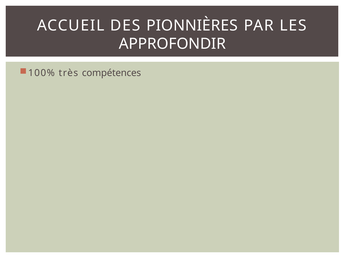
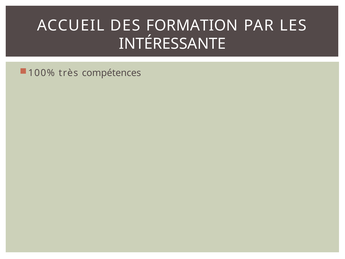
PIONNIÈRES: PIONNIÈRES -> FORMATION (192, 25)
APPROFONDIR: APPROFONDIR -> INTÉRESSANTE (172, 44)
